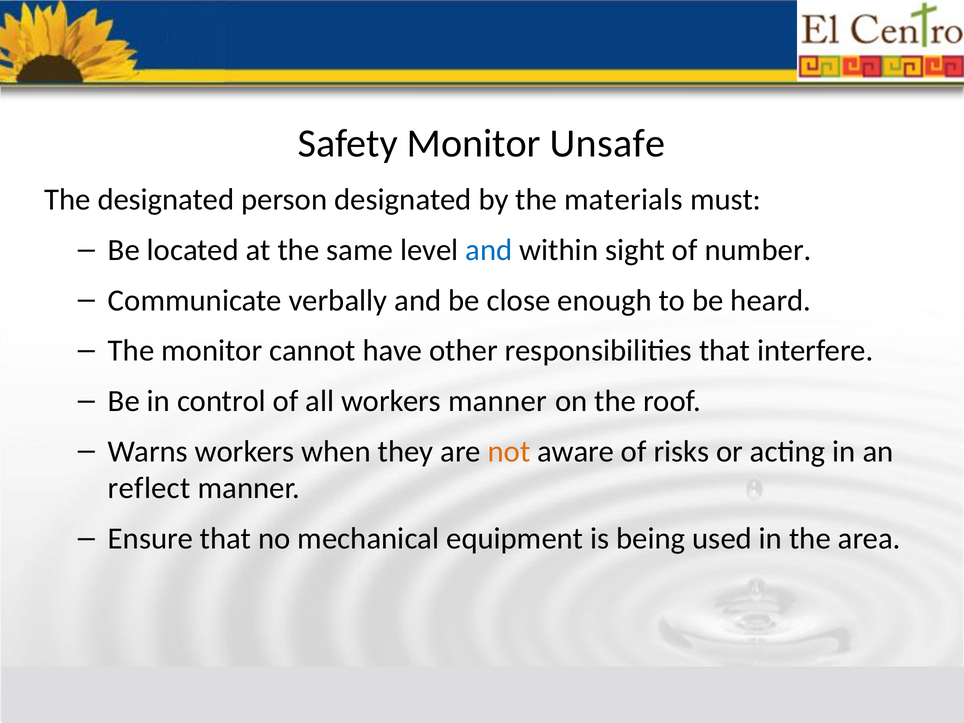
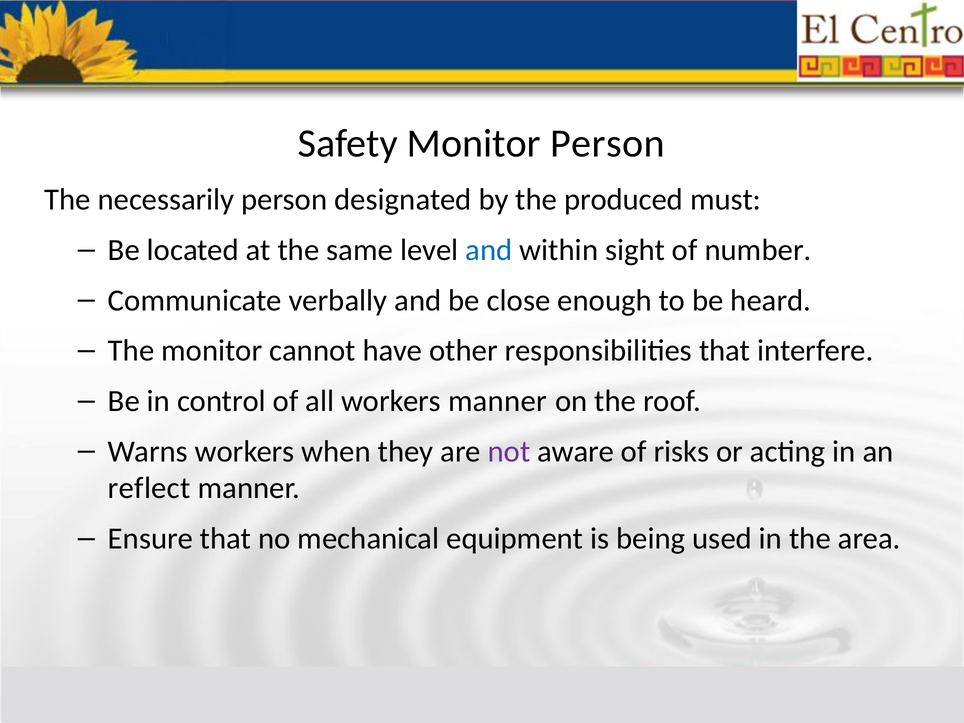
Monitor Unsafe: Unsafe -> Person (608, 143)
The designated: designated -> necessarily (166, 200)
materials: materials -> produced (624, 200)
not colour: orange -> purple (509, 451)
